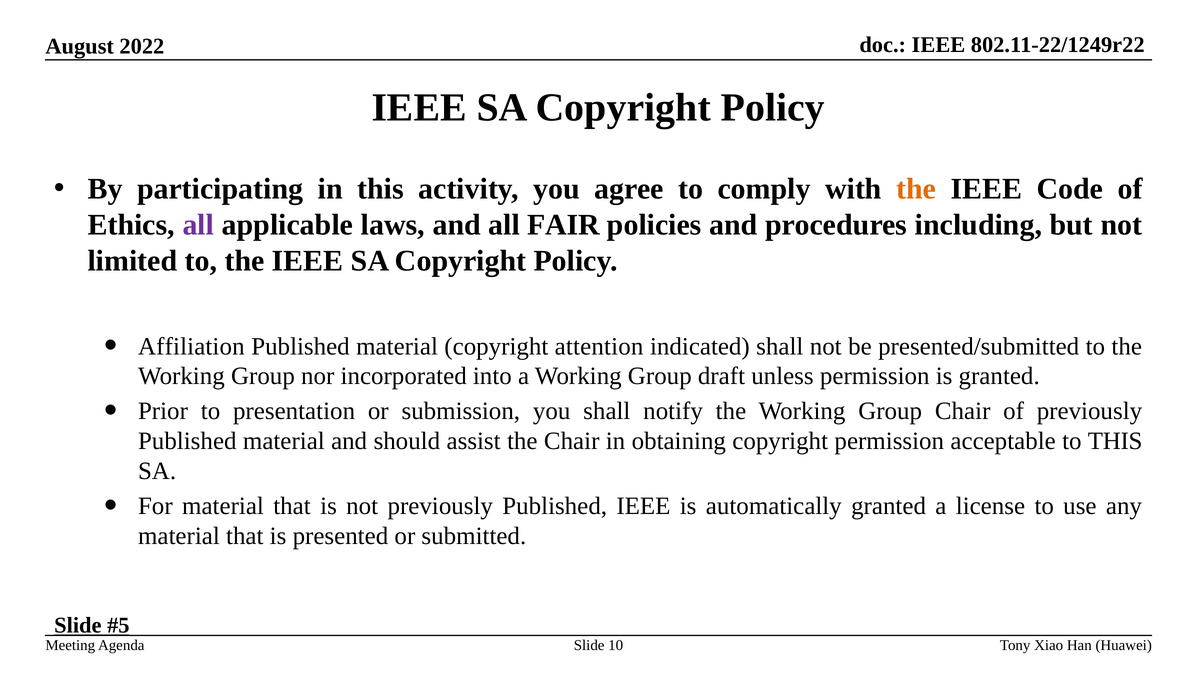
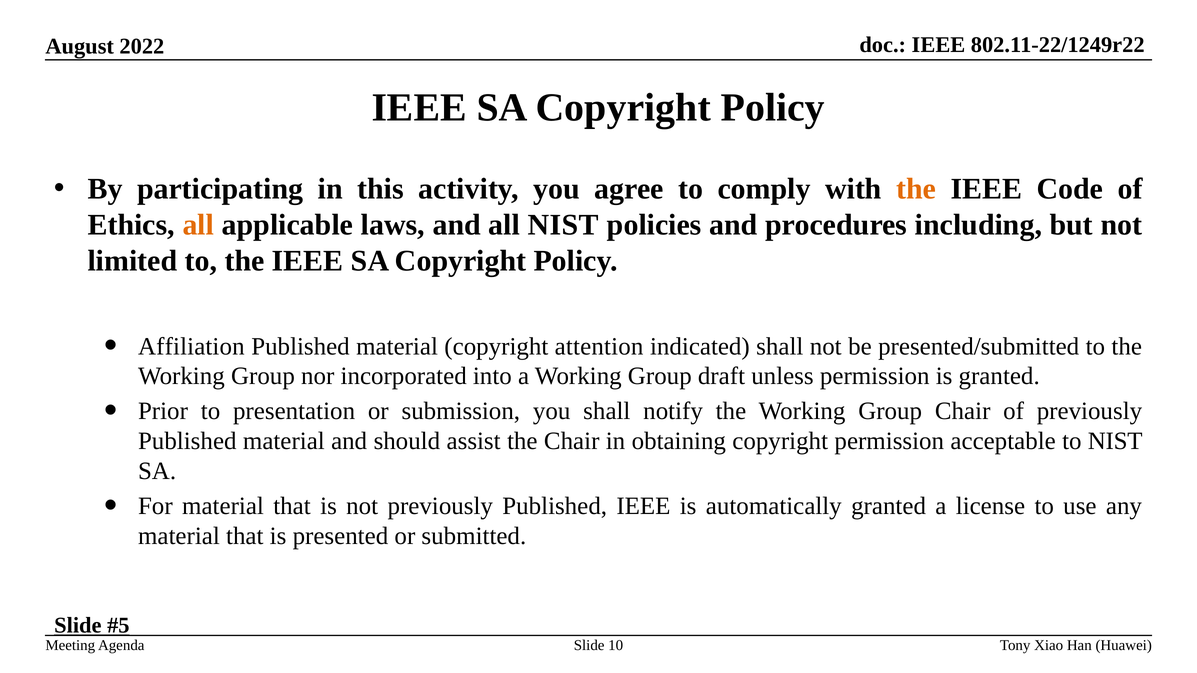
all colour: purple -> orange (198, 225)
all FAIR: FAIR -> NIST (563, 225)
to THIS: THIS -> NIST (1115, 441)
